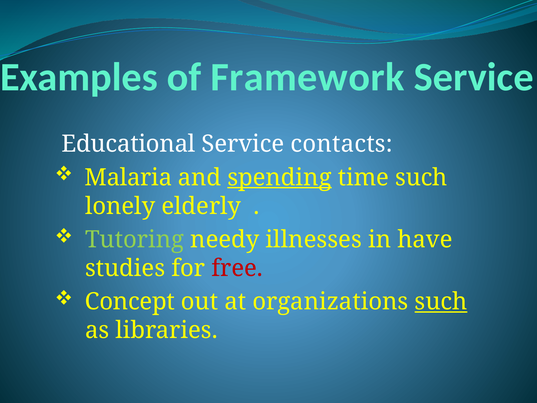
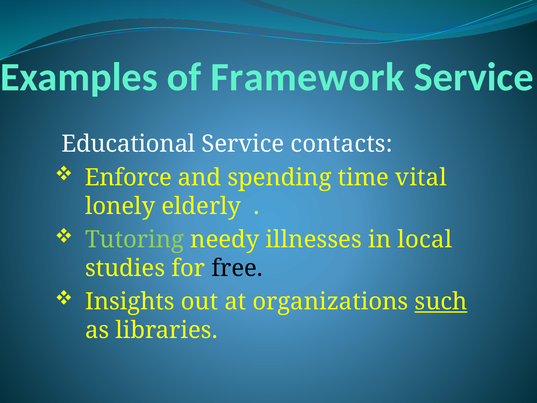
Malaria: Malaria -> Enforce (128, 177)
spending underline: present -> none (279, 177)
time such: such -> vital (421, 177)
have: have -> local (425, 239)
free colour: red -> black (237, 268)
Concept: Concept -> Insights (130, 302)
